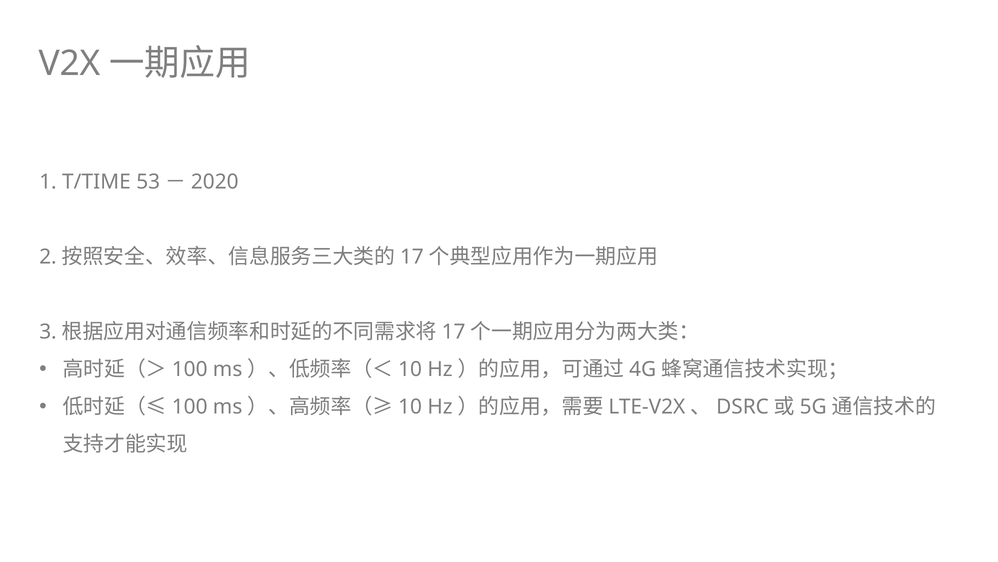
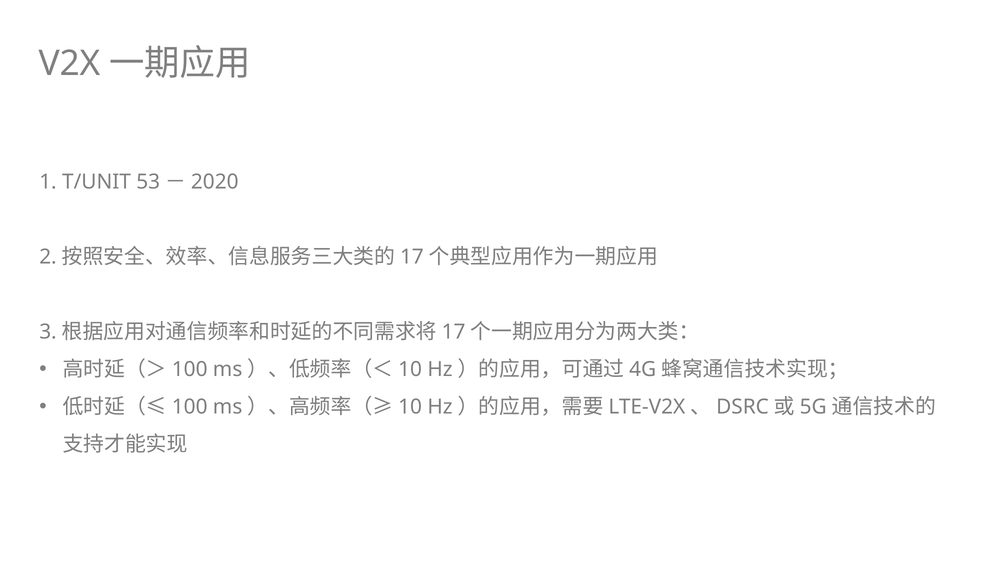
T/TIME: T/TIME -> T/UNIT (96, 182)
